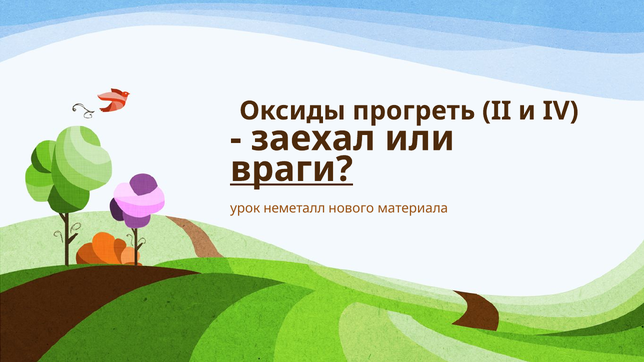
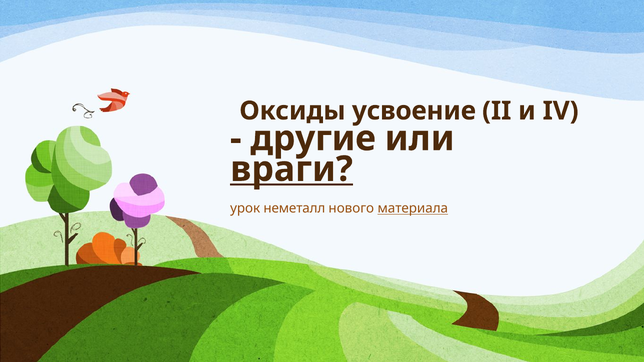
прогреть: прогреть -> усвоение (414, 111)
заехал: заехал -> другие (313, 139)
материала underline: none -> present (413, 209)
